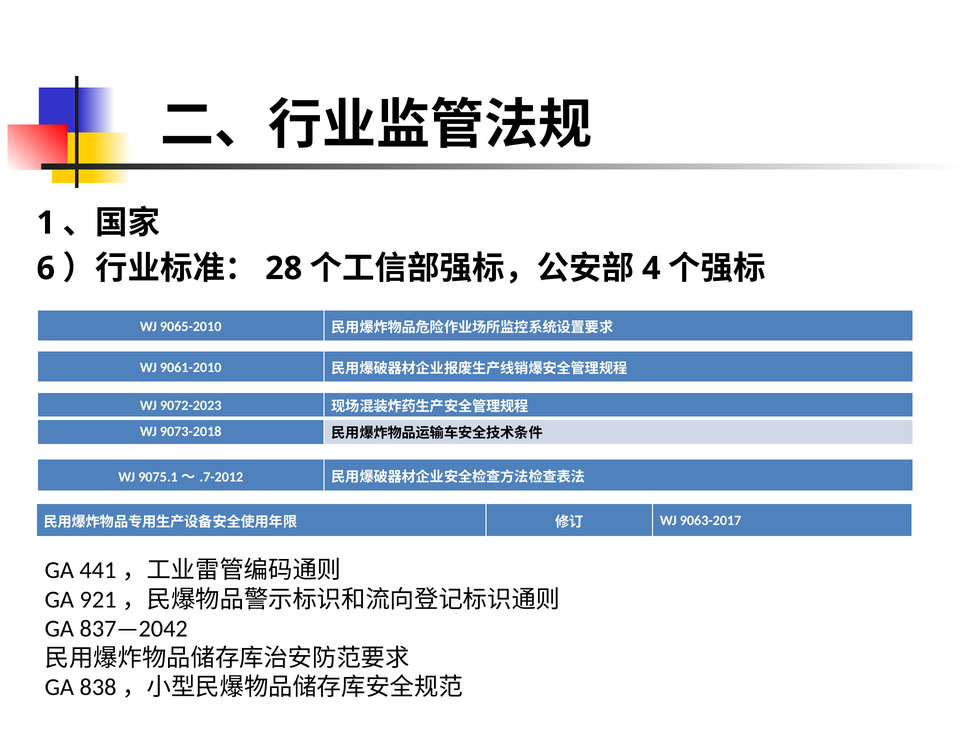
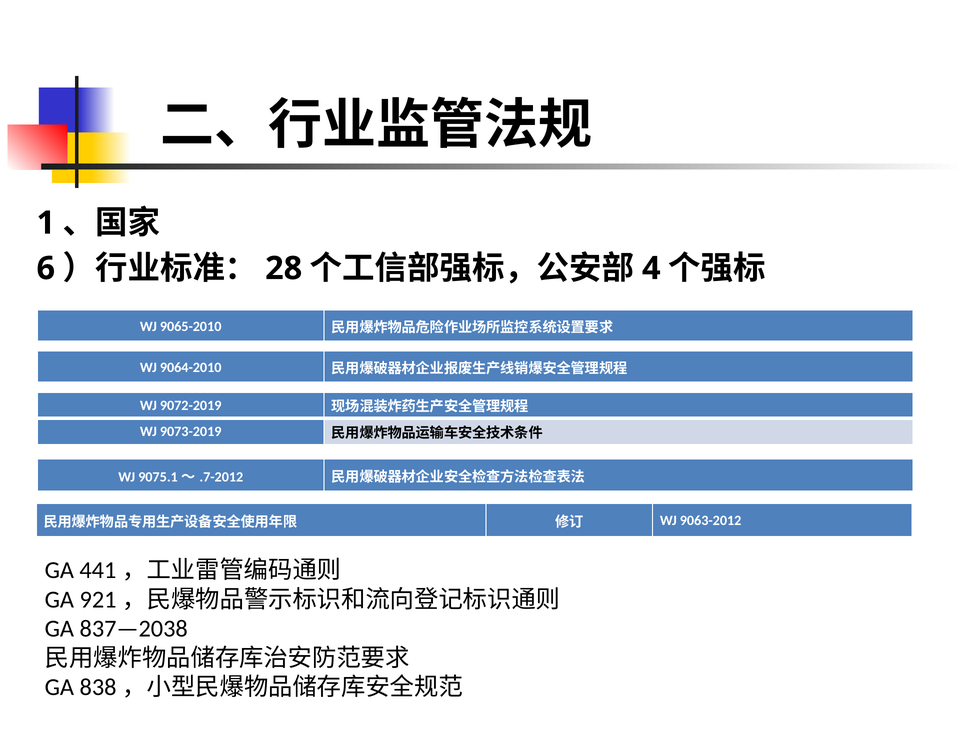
9061-2010: 9061-2010 -> 9064-2010 (191, 367)
9072-2023: 9072-2023 -> 9072-2019 (191, 405)
9073-2018: 9073-2018 -> 9073-2019 (191, 432)
9063-2017: 9063-2017 -> 9063-2012 (711, 520)
837—2042: 837—2042 -> 837—2038 (134, 629)
